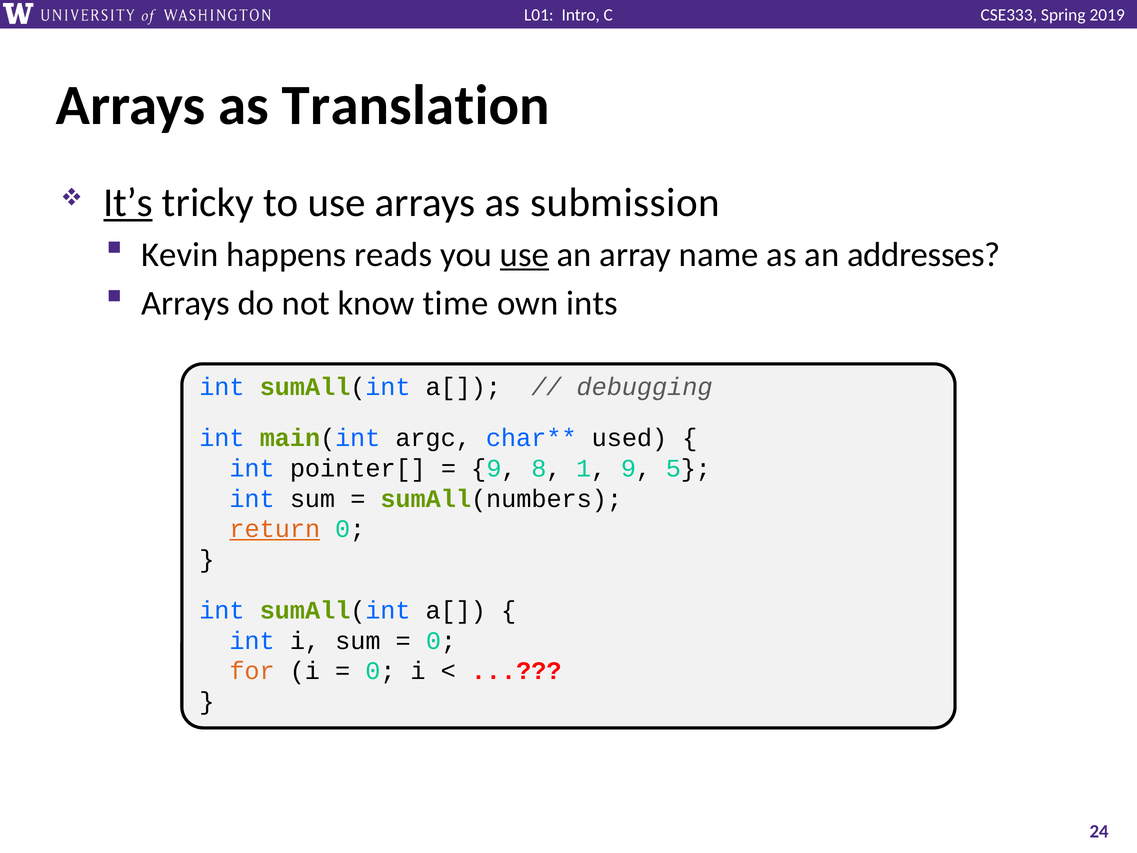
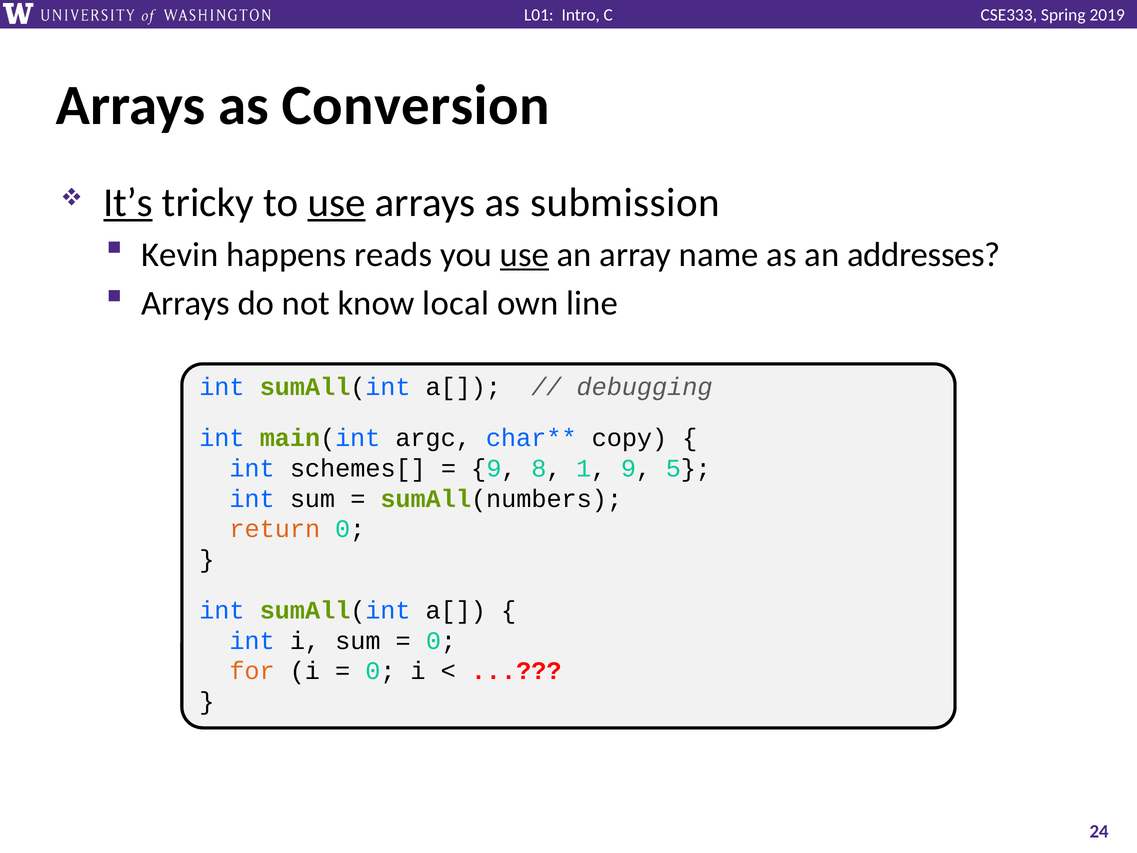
Translation: Translation -> Conversion (416, 106)
use underline: none -> present (337, 203)
time: time -> local (456, 303)
ints: ints -> line (592, 303)
used: used -> copy (629, 438)
pointer[: pointer[ -> schemes[ (358, 468)
return underline: present -> none (275, 529)
